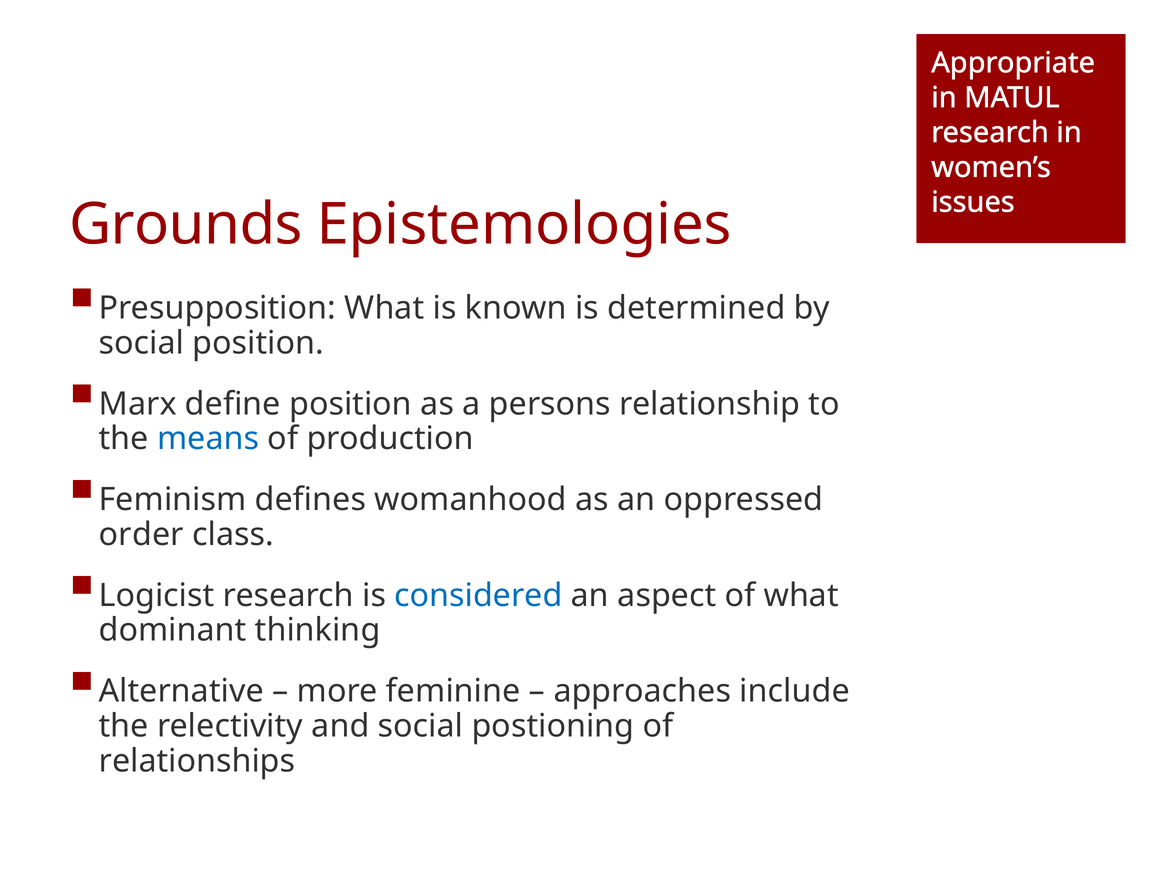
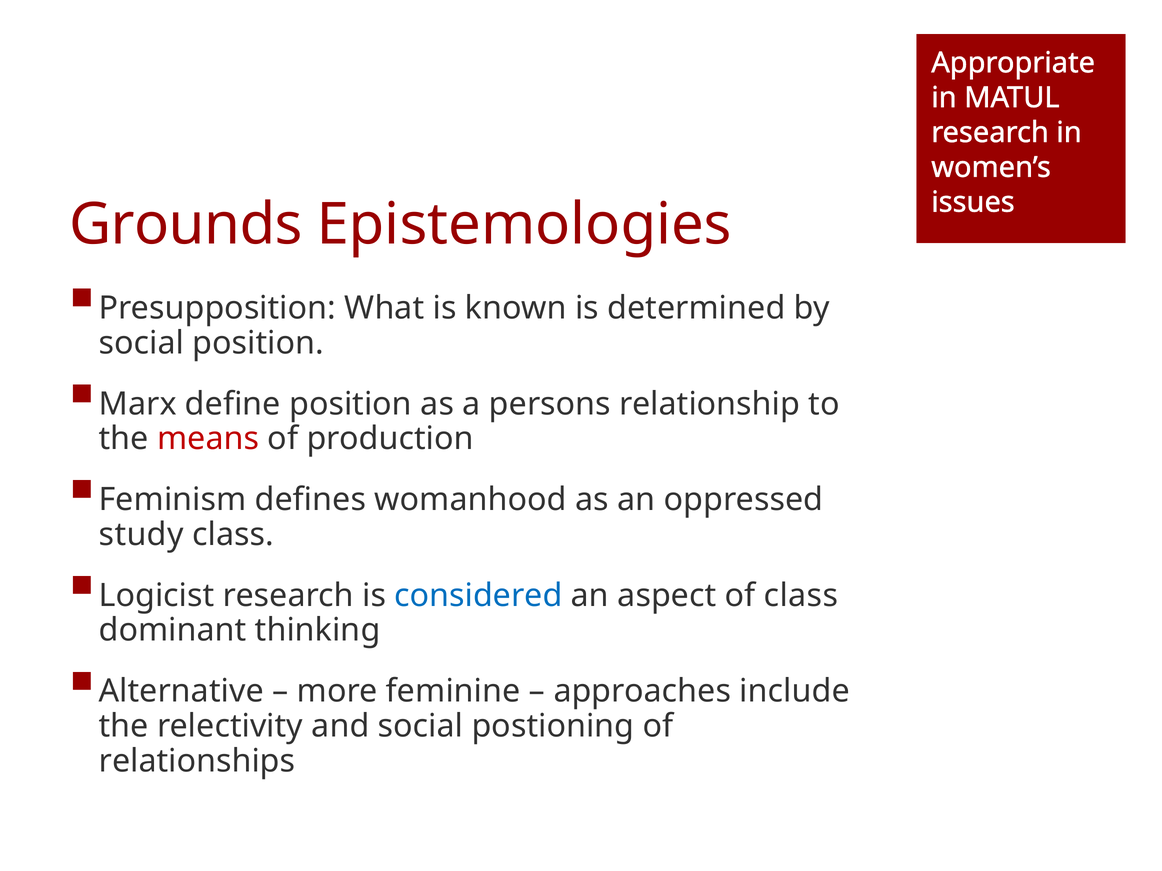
means colour: blue -> red (208, 439)
order: order -> study (141, 535)
of what: what -> class (801, 596)
